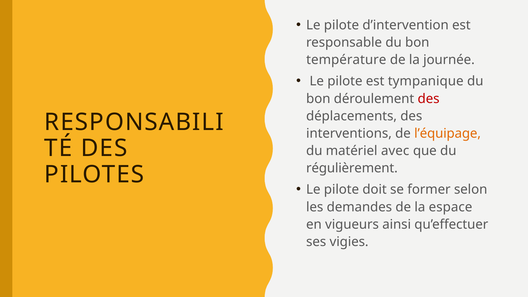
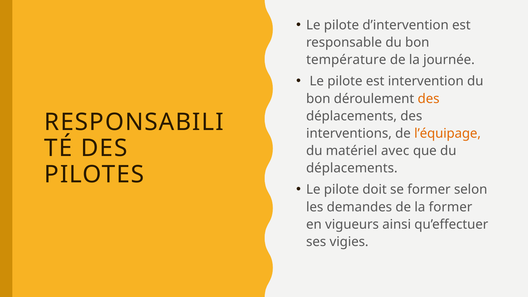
tympanique: tympanique -> intervention (426, 81)
des colour: red -> orange (429, 99)
régulièrement: régulièrement -> déplacements (352, 168)
la espace: espace -> former (451, 207)
